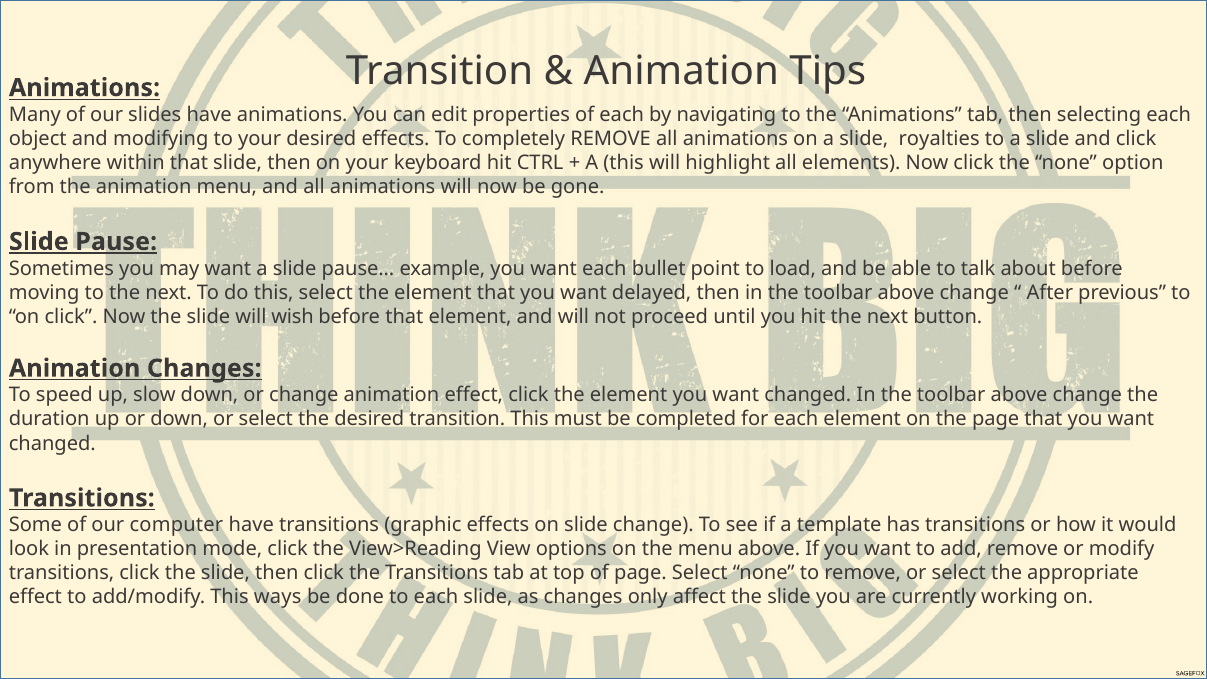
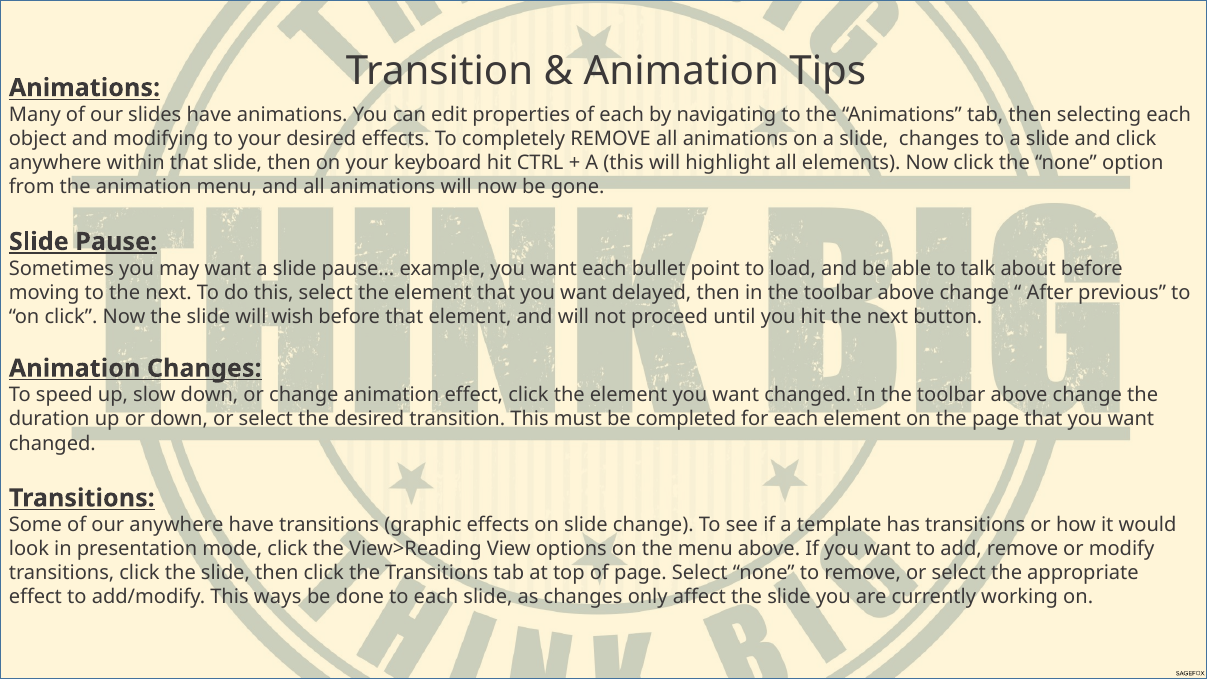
slide royalties: royalties -> changes (939, 139)
our computer: computer -> anywhere (176, 525)
